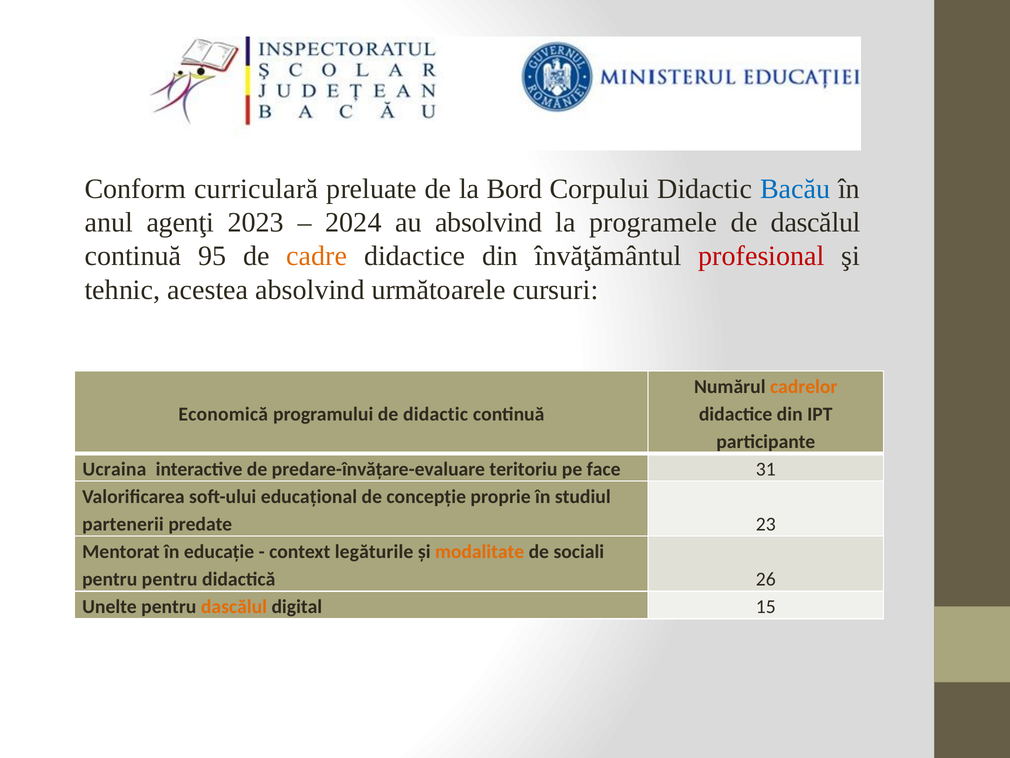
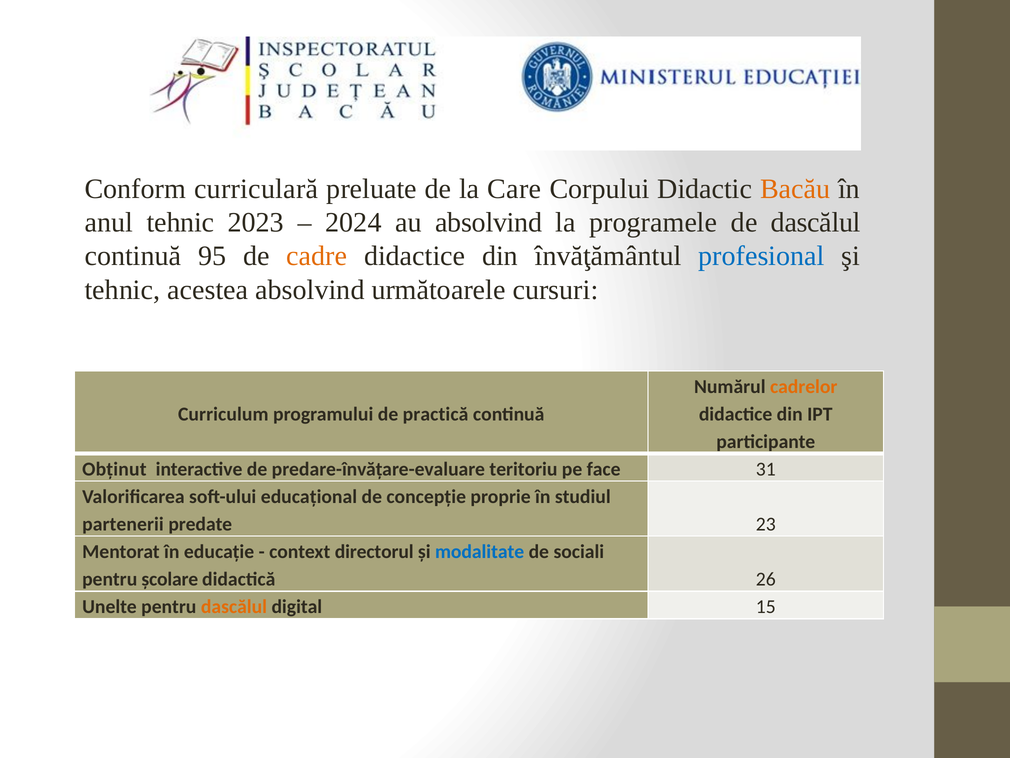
Bord: Bord -> Care (514, 189)
Bacău colour: blue -> orange (795, 189)
anul agenţi: agenţi -> tehnic (180, 222)
profesional colour: red -> blue (761, 256)
Economică: Economică -> Curriculum (223, 414)
de didactic: didactic -> practică (436, 414)
Ucraina: Ucraina -> Obținut (114, 469)
legăturile: legăturile -> directorul (374, 552)
modalitate colour: orange -> blue (480, 552)
pentru pentru: pentru -> școlare (170, 579)
